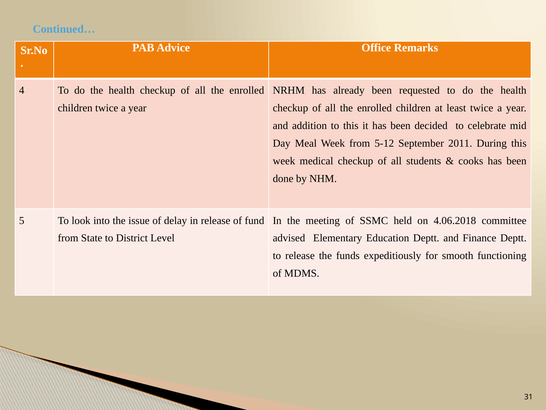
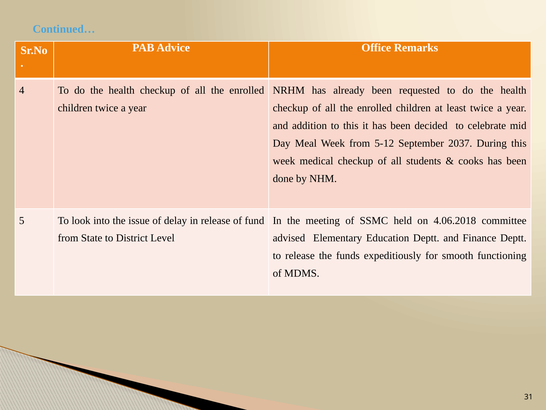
2011: 2011 -> 2037 (460, 143)
